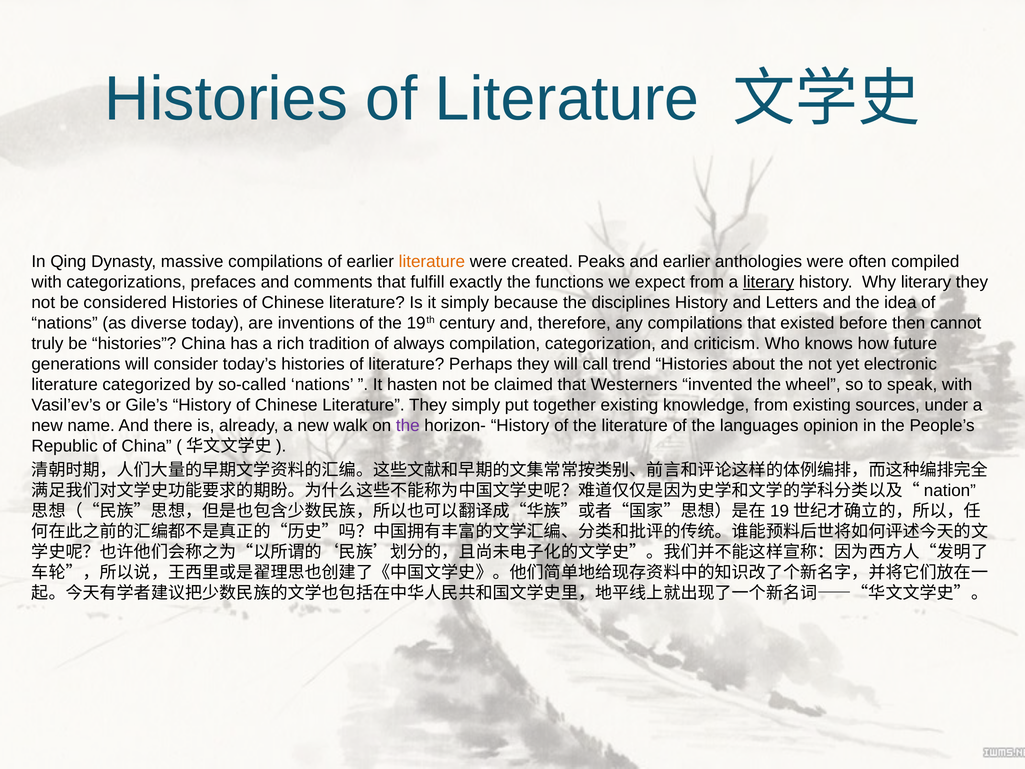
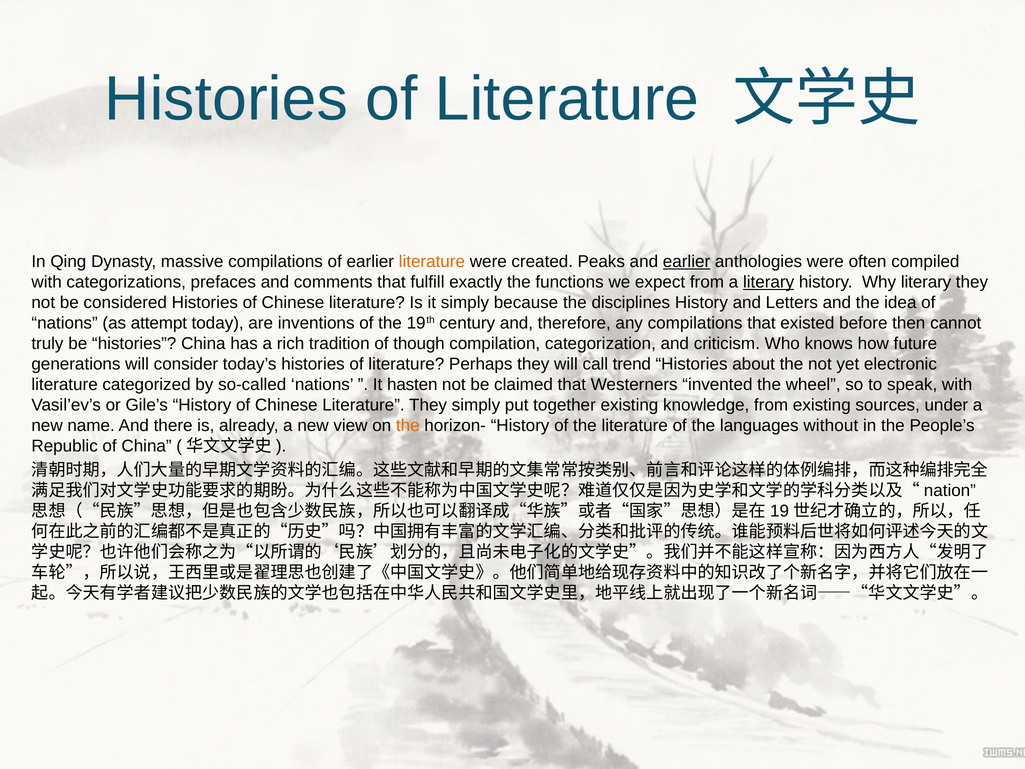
earlier underline: none -> present (687, 261)
diverse: diverse -> attempt (159, 323)
always: always -> though (419, 343)
walk: walk -> view (350, 425)
the colour: purple -> orange (408, 425)
opinion: opinion -> without (831, 425)
